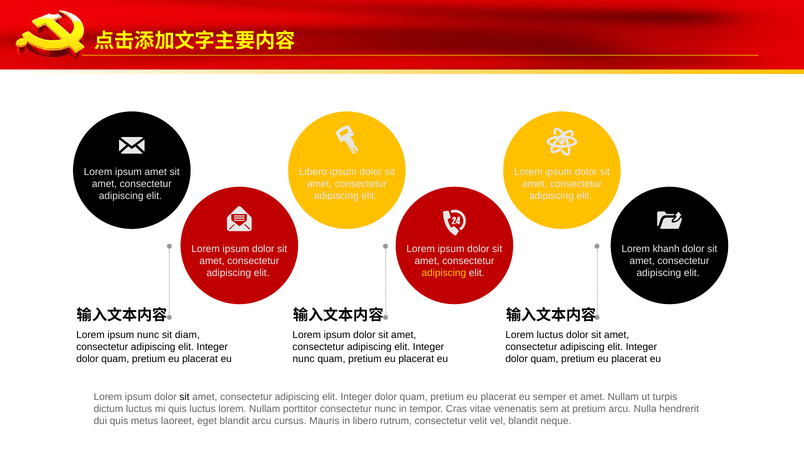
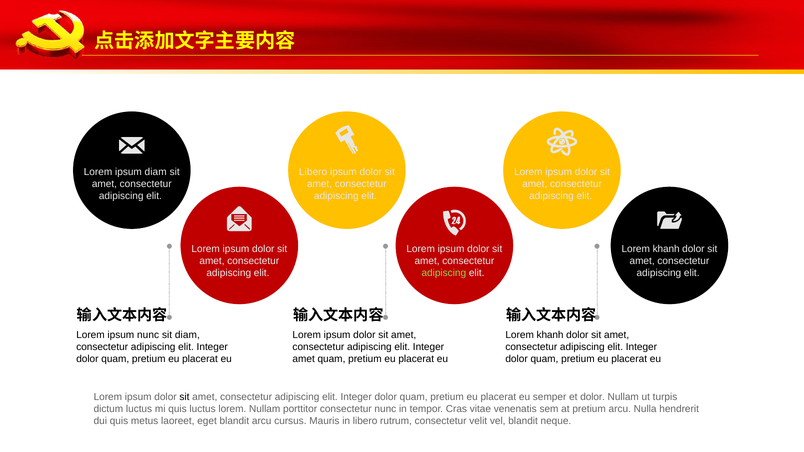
ipsum amet: amet -> diam (156, 172)
adipiscing colour: yellow -> light green (444, 273)
luctus: luctus -> khanh (550, 335)
nunc: nunc -> amet (304, 359)
et amet: amet -> dolor (593, 397)
